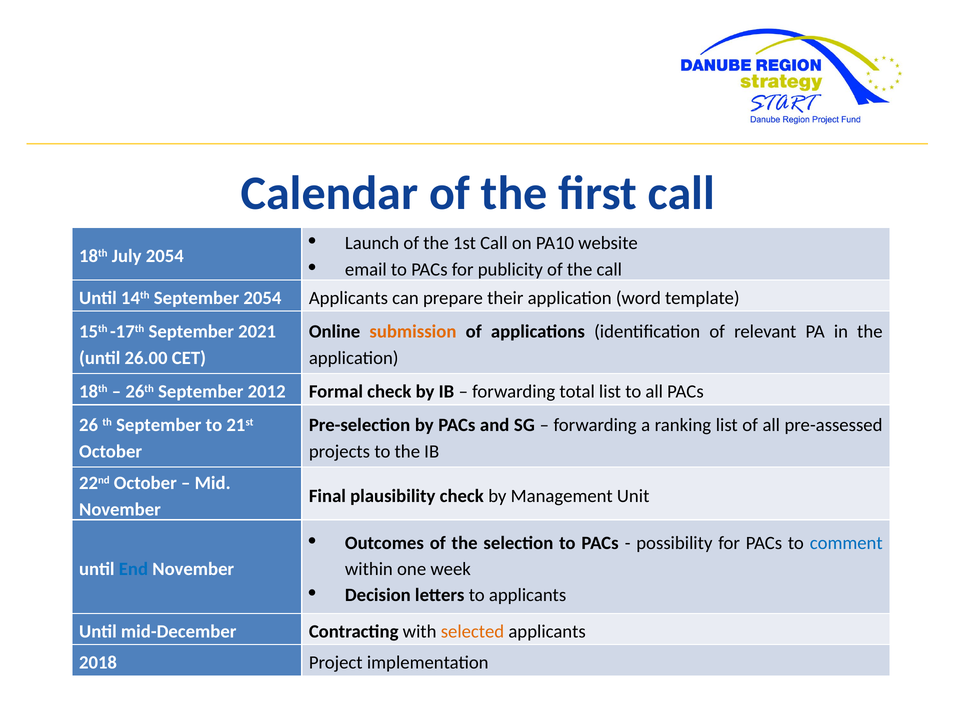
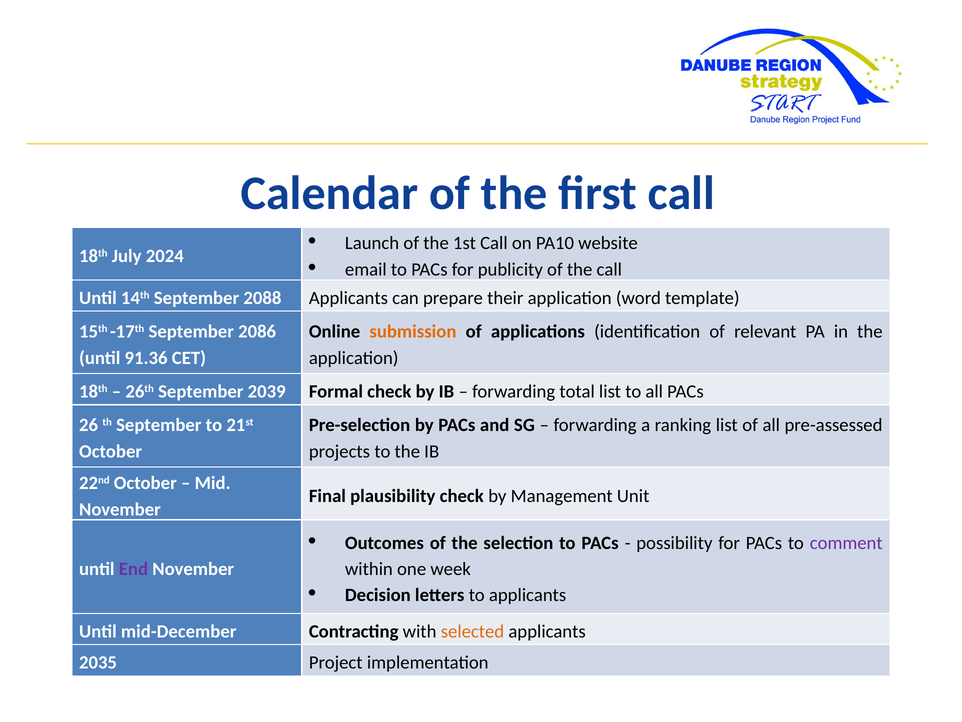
July 2054: 2054 -> 2024 (165, 256)
September 2054: 2054 -> 2088 (262, 298)
2021: 2021 -> 2086 (257, 331)
26.00: 26.00 -> 91.36 (146, 358)
2012: 2012 -> 2039 (267, 391)
comment colour: blue -> purple (846, 543)
End colour: blue -> purple (133, 569)
2018: 2018 -> 2035 (98, 662)
